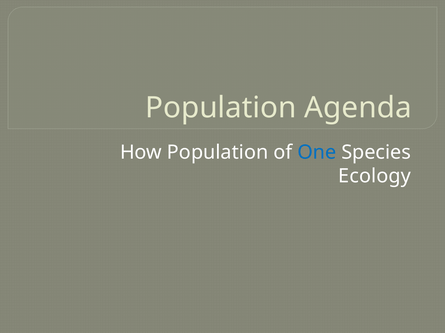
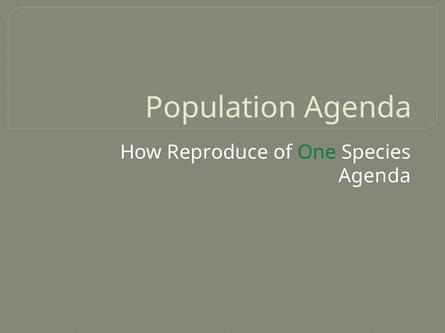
How Population: Population -> Reproduce (218, 153)
One colour: blue -> green (317, 153)
Ecology: Ecology -> Agenda (375, 176)
